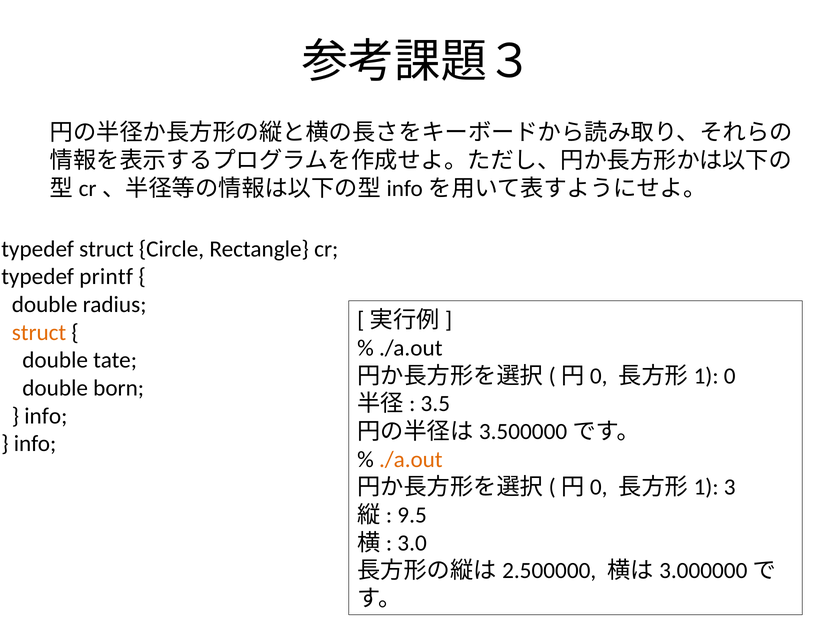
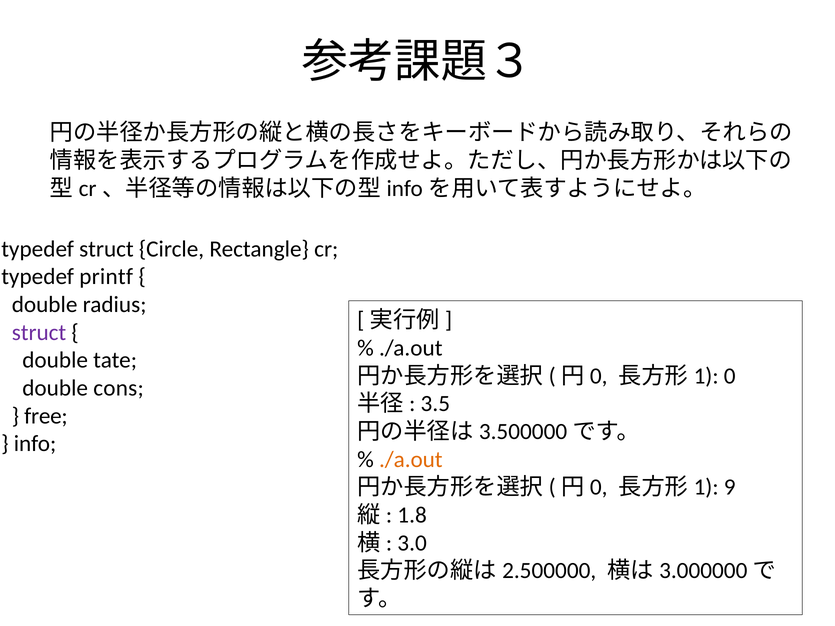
struct colour: orange -> purple (39, 333)
born: born -> cons (119, 388)
info: info -> free (46, 416)
3: 3 -> 9 (730, 487)
9.5: 9.5 -> 1.8 (412, 515)
